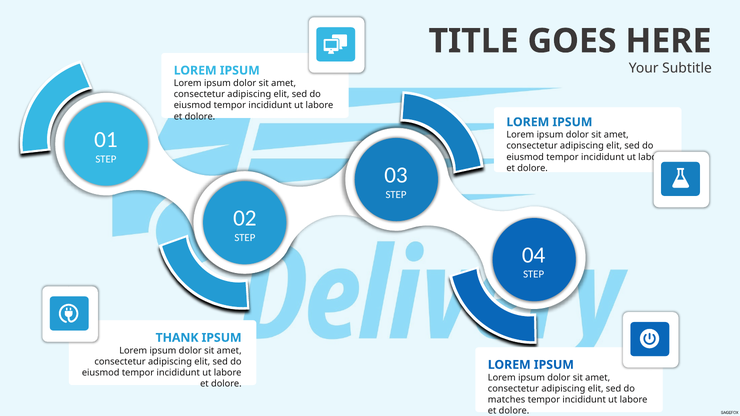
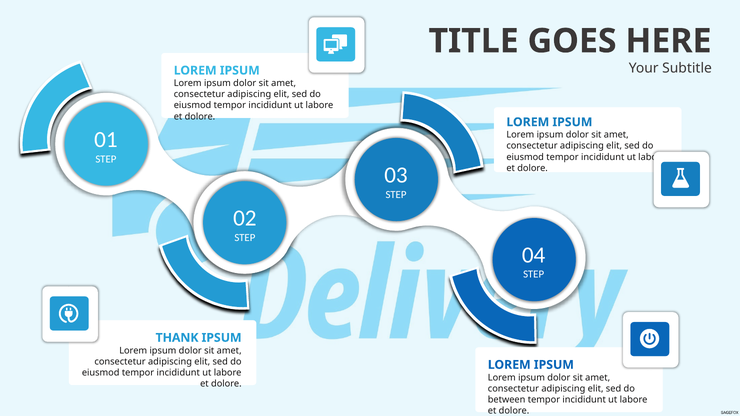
matches: matches -> between (507, 400)
